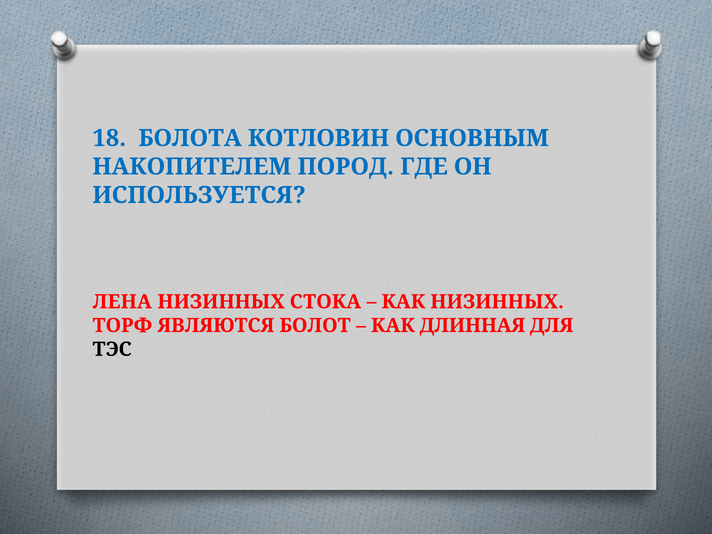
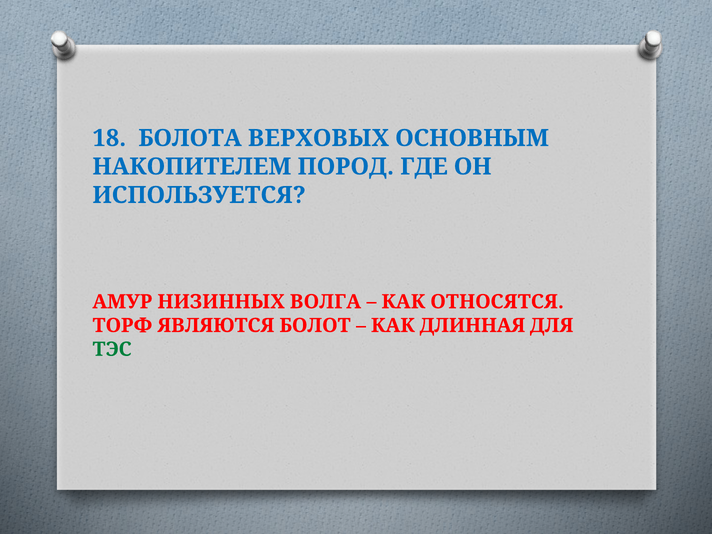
КОТЛОВИН: КОТЛОВИН -> ВЕРХОВЫХ (318, 138)
ЛЕНА: ЛЕНА -> АМУР (122, 302)
СТОКА: СТОКА -> ВОЛГА (325, 302)
КАК НИЗИННЫХ: НИЗИННЫХ -> ОТНОСЯТСЯ (497, 302)
ТЭС colour: black -> green (112, 349)
